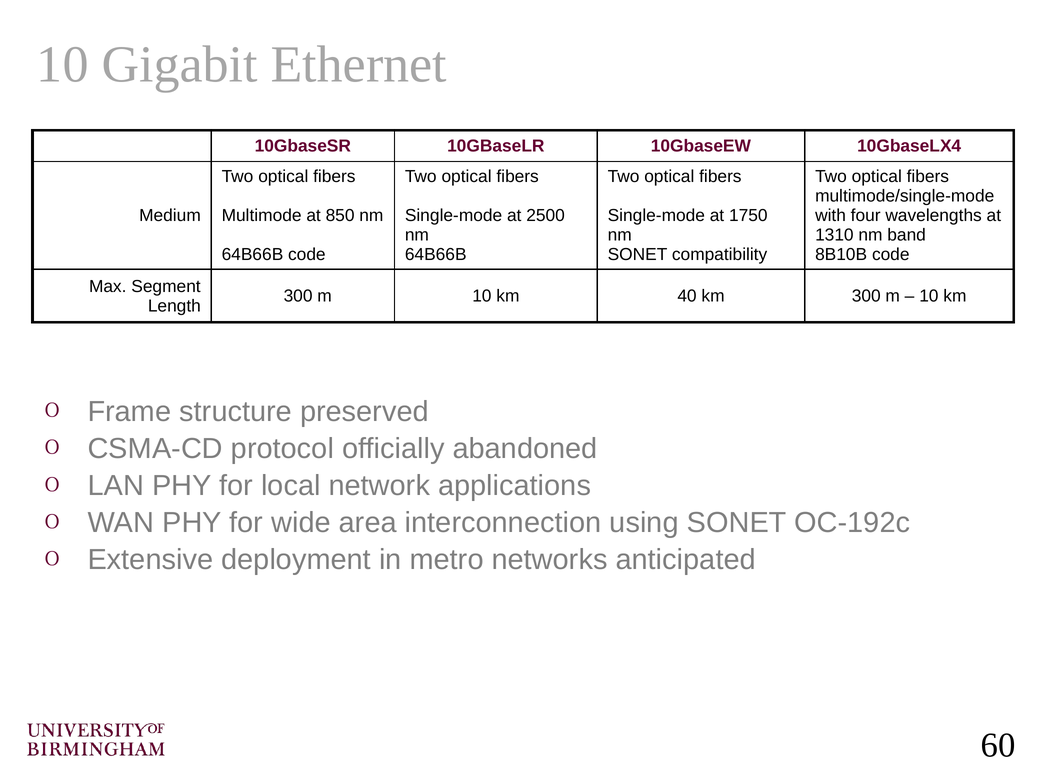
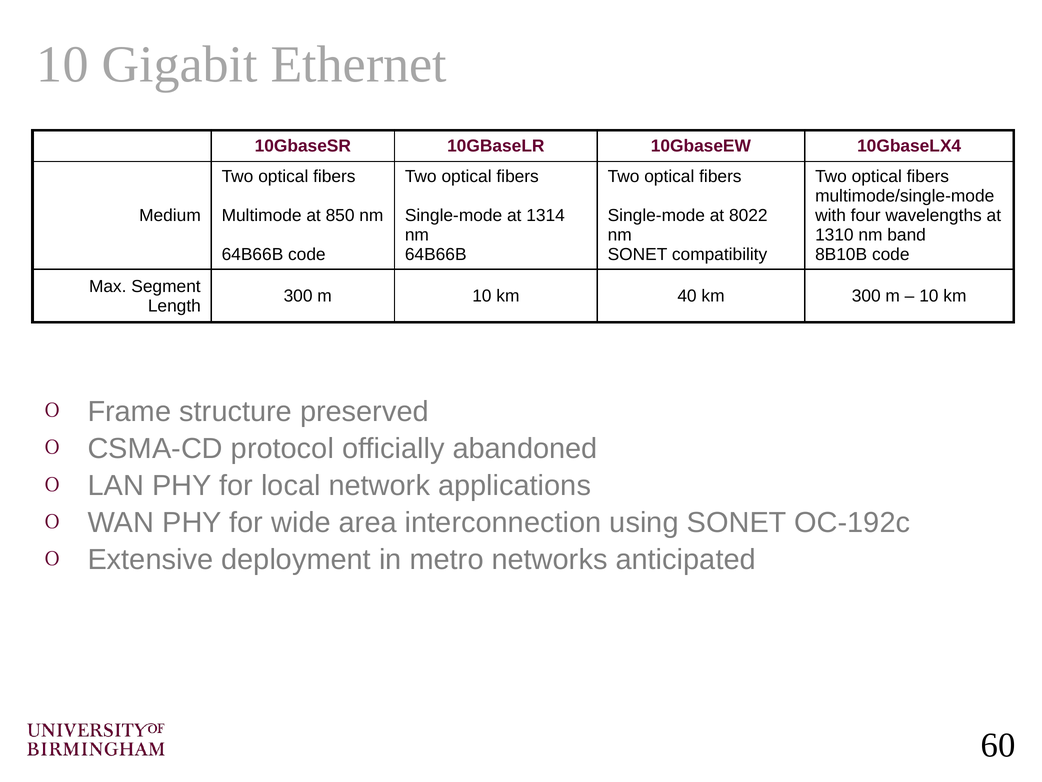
2500: 2500 -> 1314 (546, 216)
1750: 1750 -> 8022 (748, 216)
